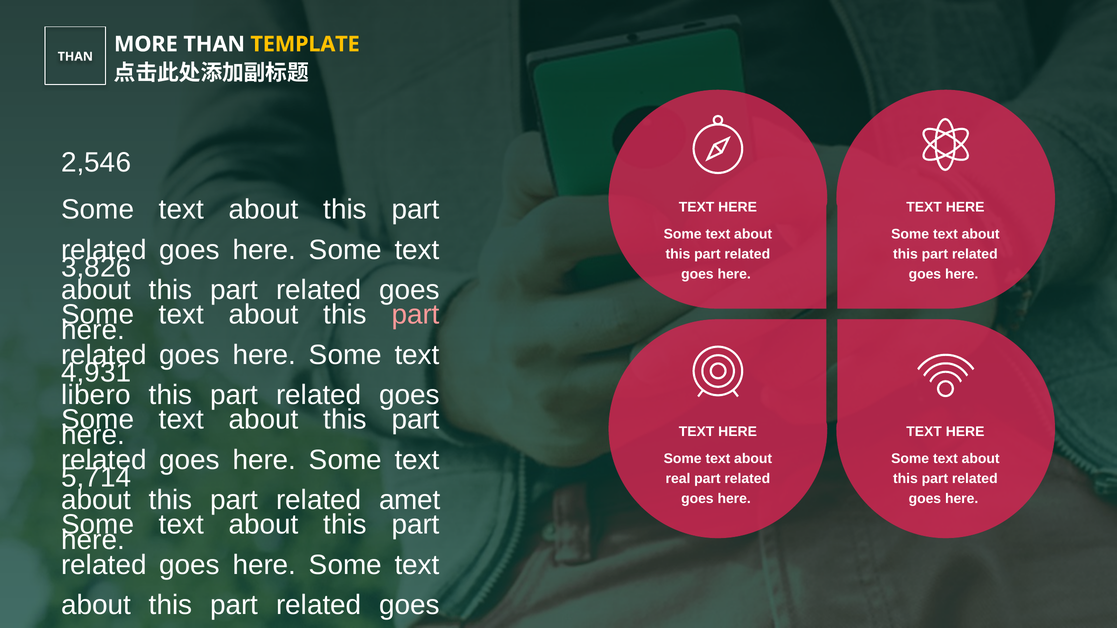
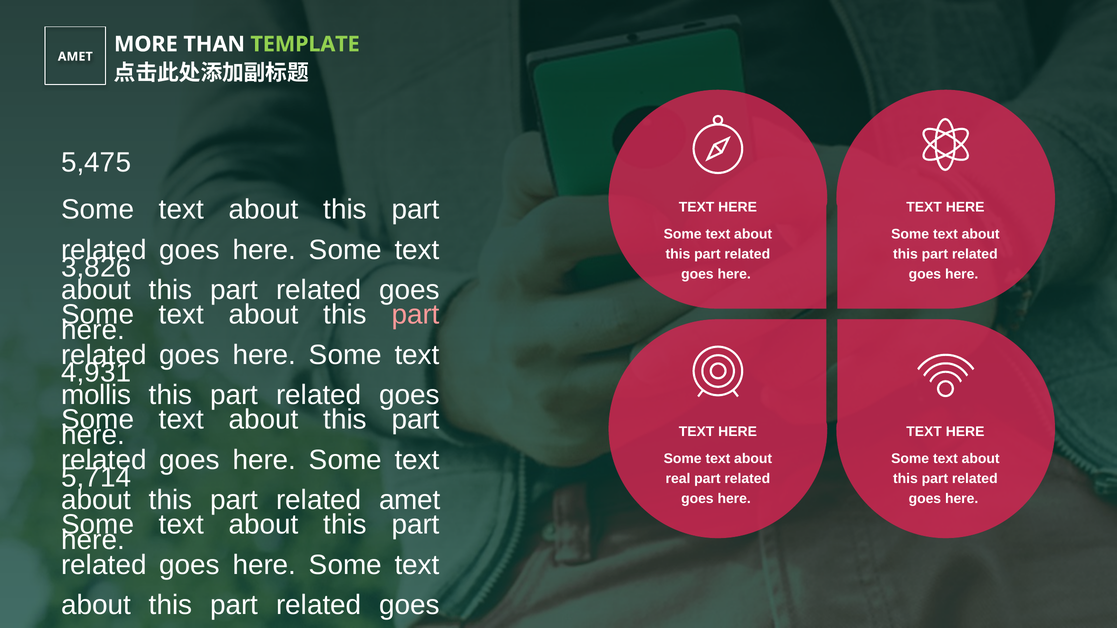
TEMPLATE colour: yellow -> light green (305, 44)
THAN: THAN -> AMET (75, 57)
2,546: 2,546 -> 5,475 (96, 163)
libero: libero -> mollis (96, 395)
